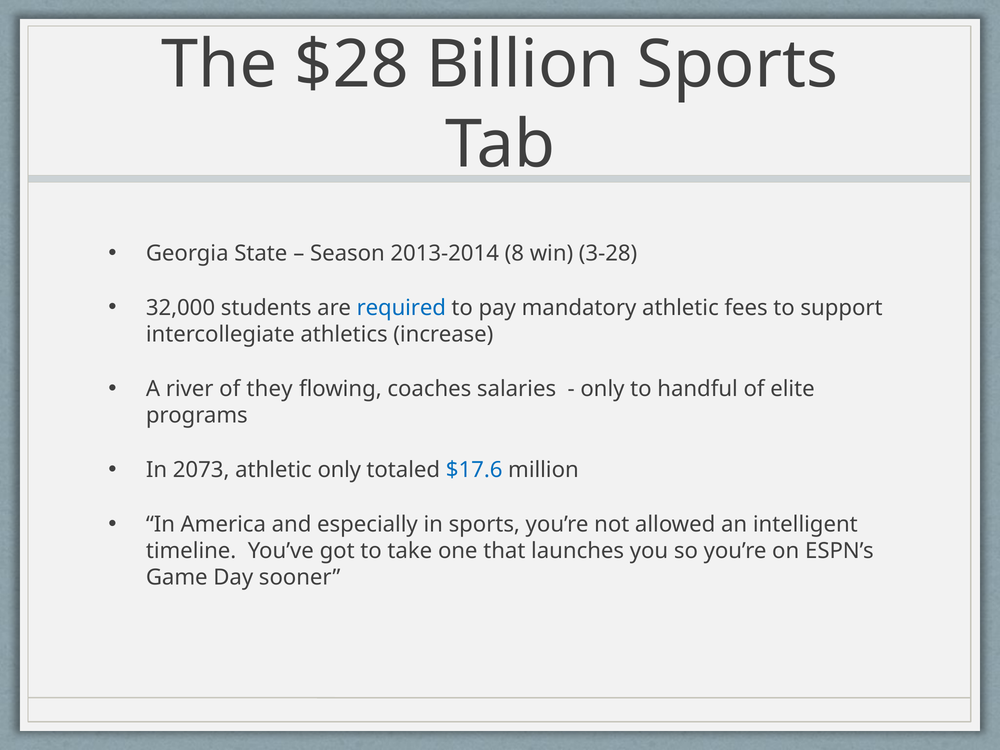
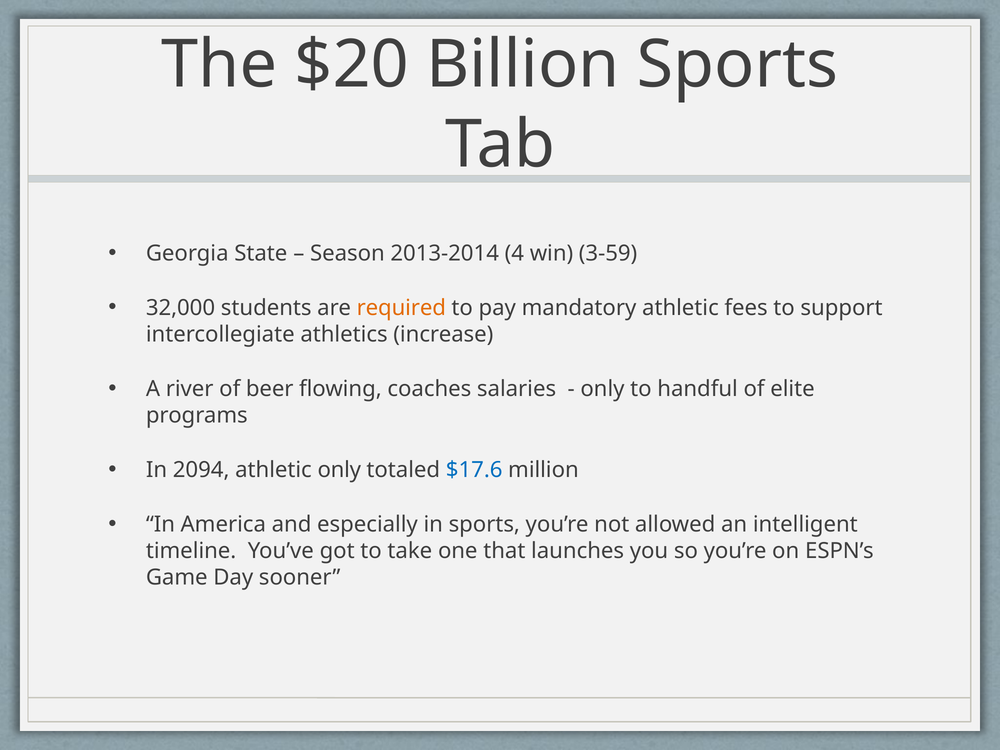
$28: $28 -> $20 (352, 65)
8: 8 -> 4 (514, 253)
3-28: 3-28 -> 3-59 (608, 253)
required colour: blue -> orange (401, 308)
they: they -> beer (270, 389)
2073: 2073 -> 2094 (201, 470)
